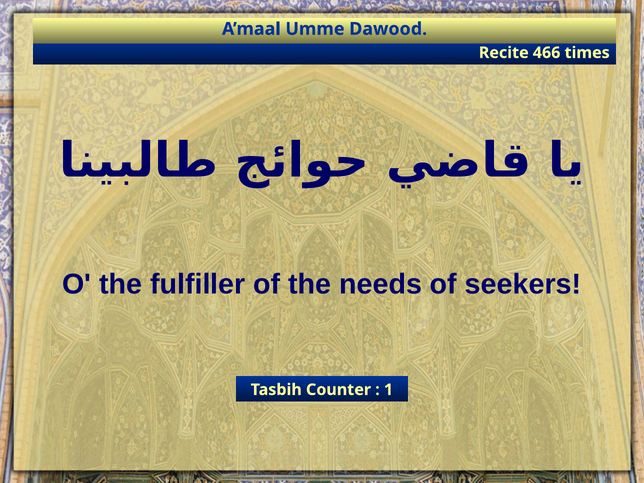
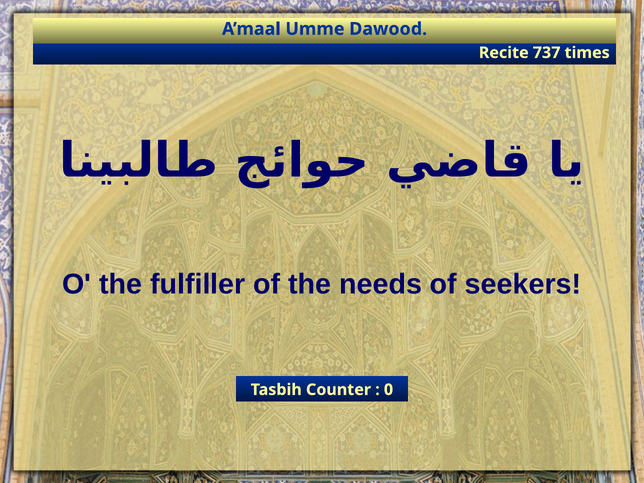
466: 466 -> 737 (547, 53)
1: 1 -> 0 (389, 390)
